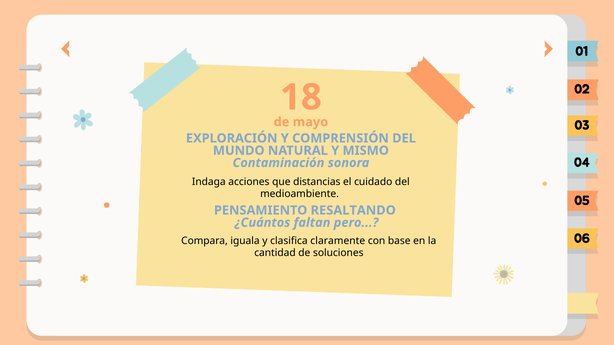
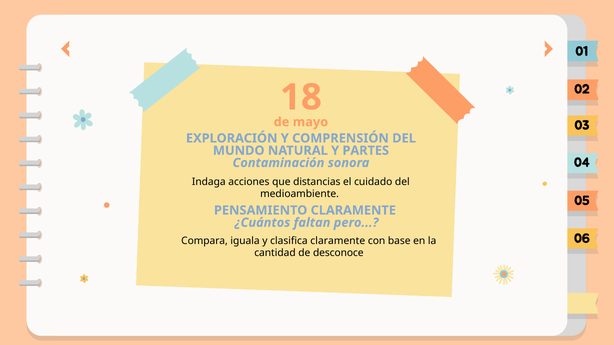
MISMO: MISMO -> PARTES (366, 151)
PENSAMIENTO RESALTANDO: RESALTANDO -> CLARAMENTE (353, 211)
soluciones: soluciones -> desconoce (338, 253)
